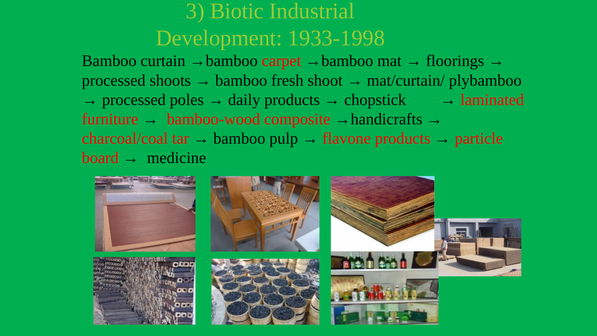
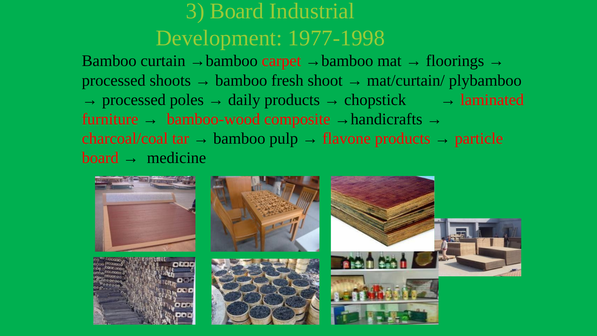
3 Biotic: Biotic -> Board (237, 11)
1933-1998: 1933-1998 -> 1977-1998 (336, 38)
